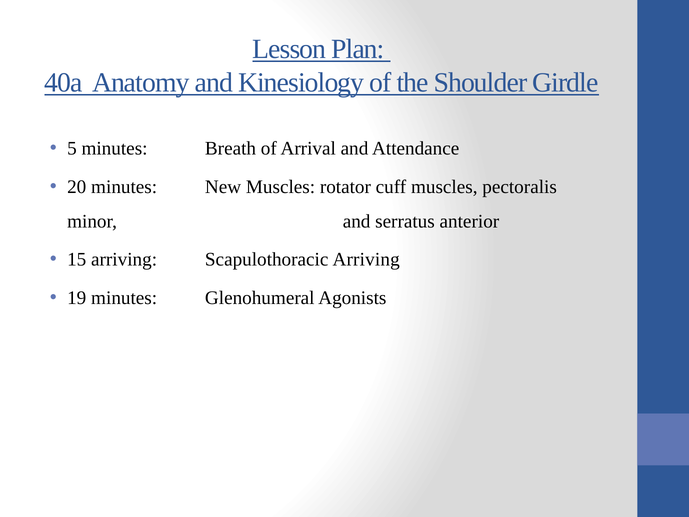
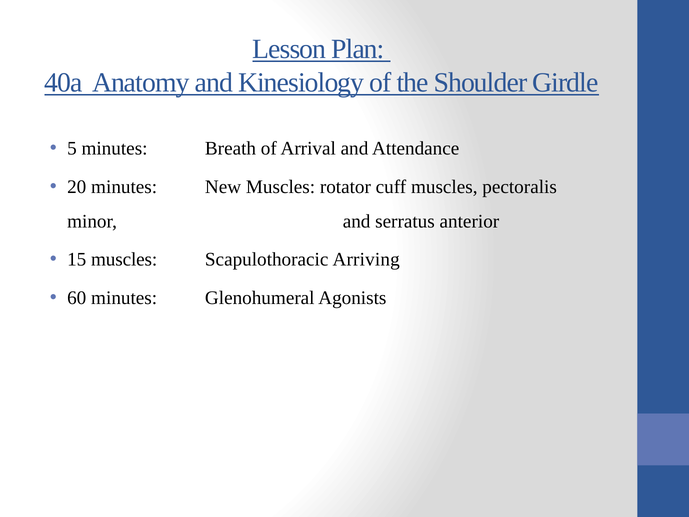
15 arriving: arriving -> muscles (124, 260)
19: 19 -> 60 (77, 298)
